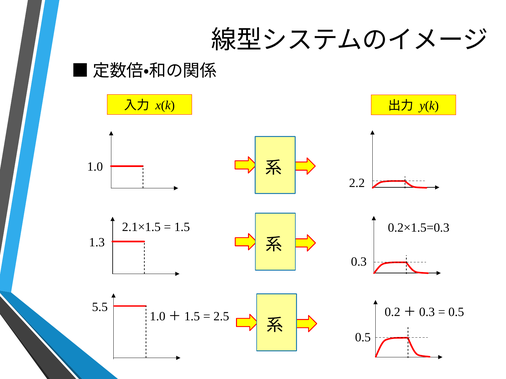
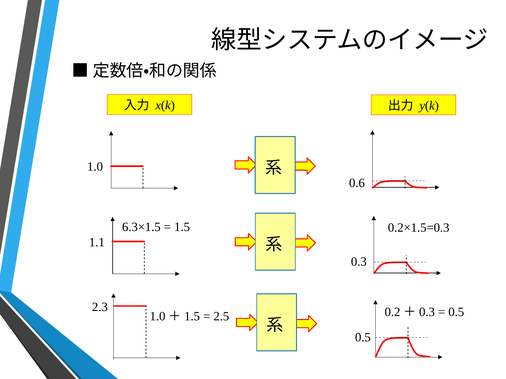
2.2: 2.2 -> 0.6 (357, 183)
2.1×1.5: 2.1×1.5 -> 6.3×1.5 (141, 227)
1.3: 1.3 -> 1.1 (97, 243)
5.5: 5.5 -> 2.3 (100, 307)
